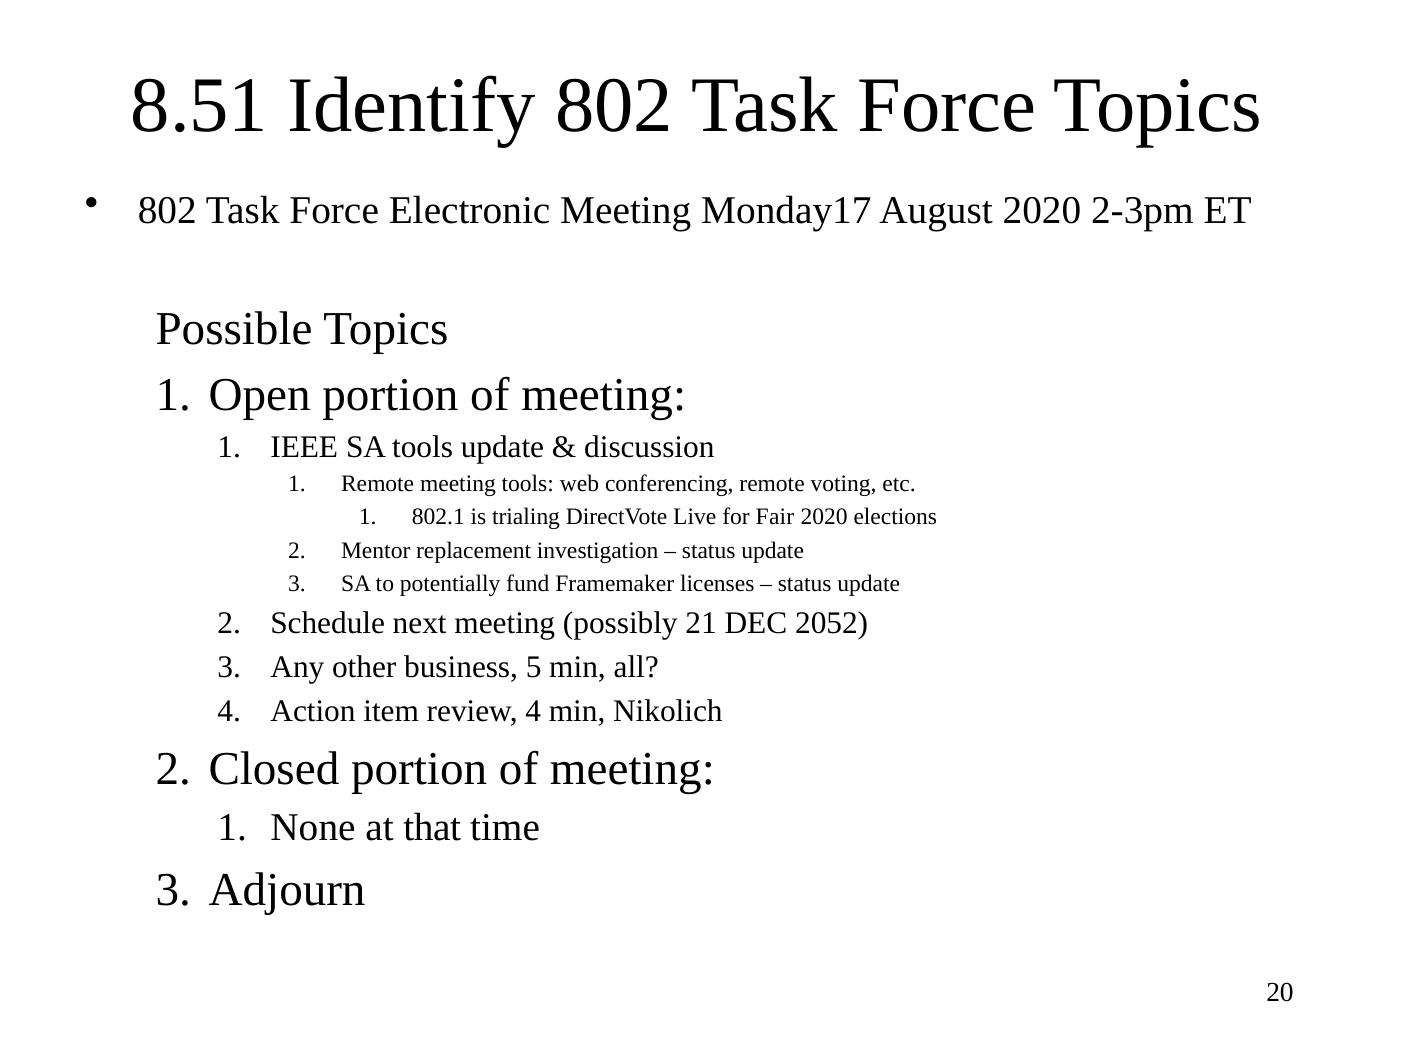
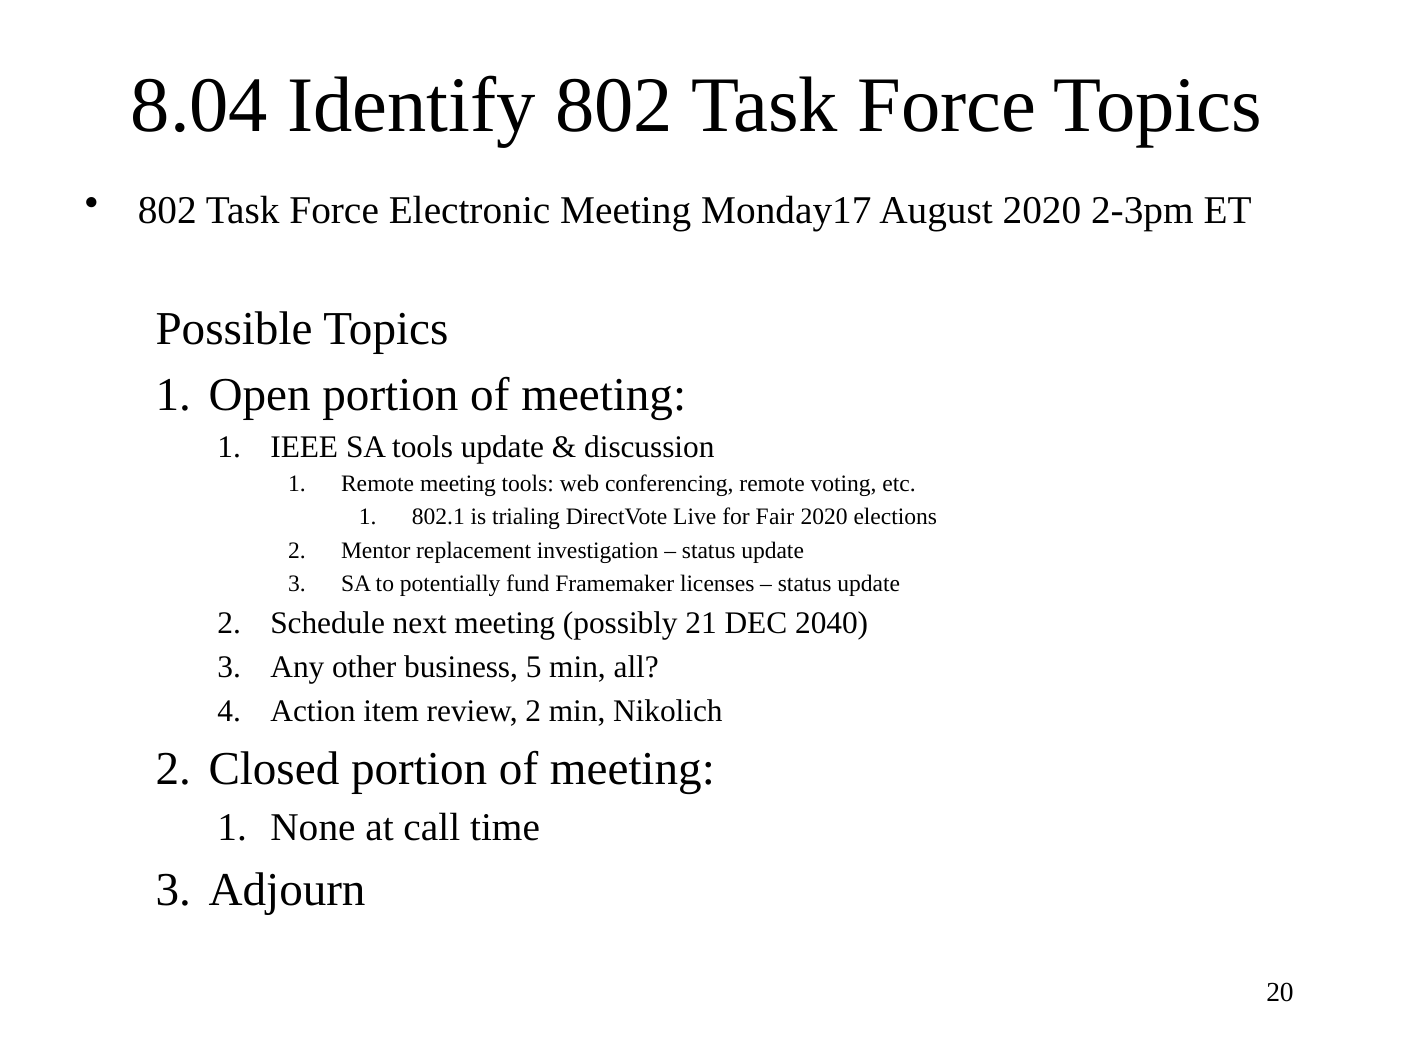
8.51: 8.51 -> 8.04 (200, 106)
2052: 2052 -> 2040 (832, 623)
review 4: 4 -> 2 (533, 711)
that: that -> call (432, 828)
